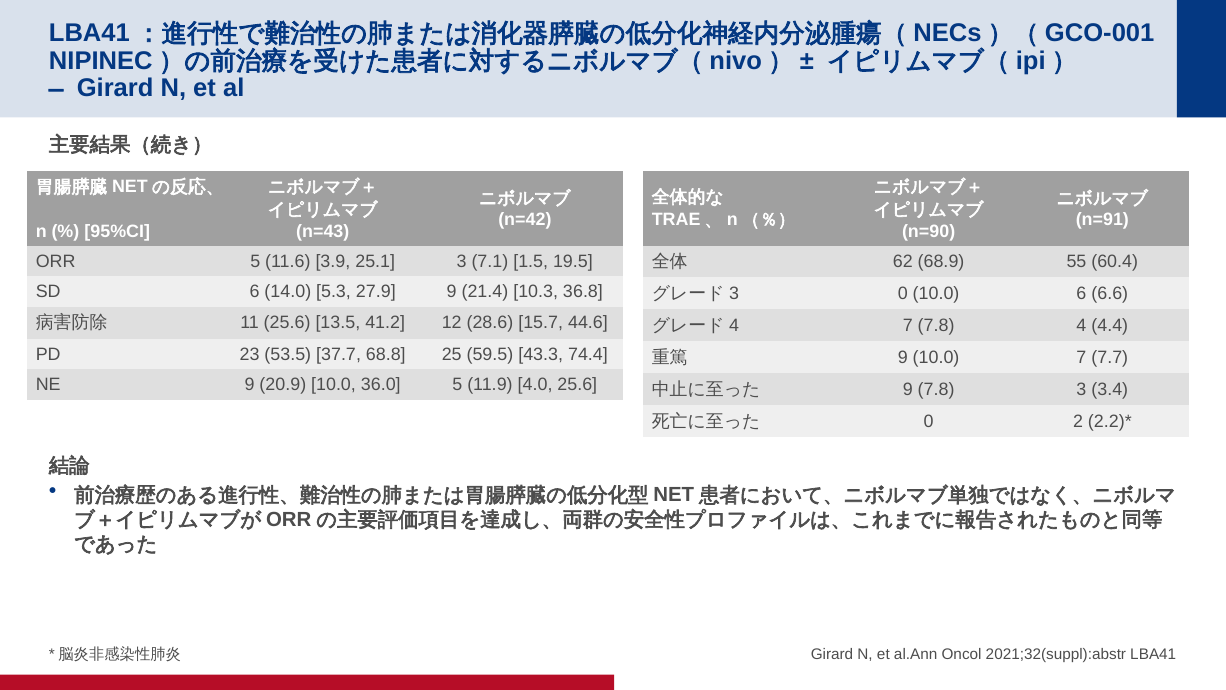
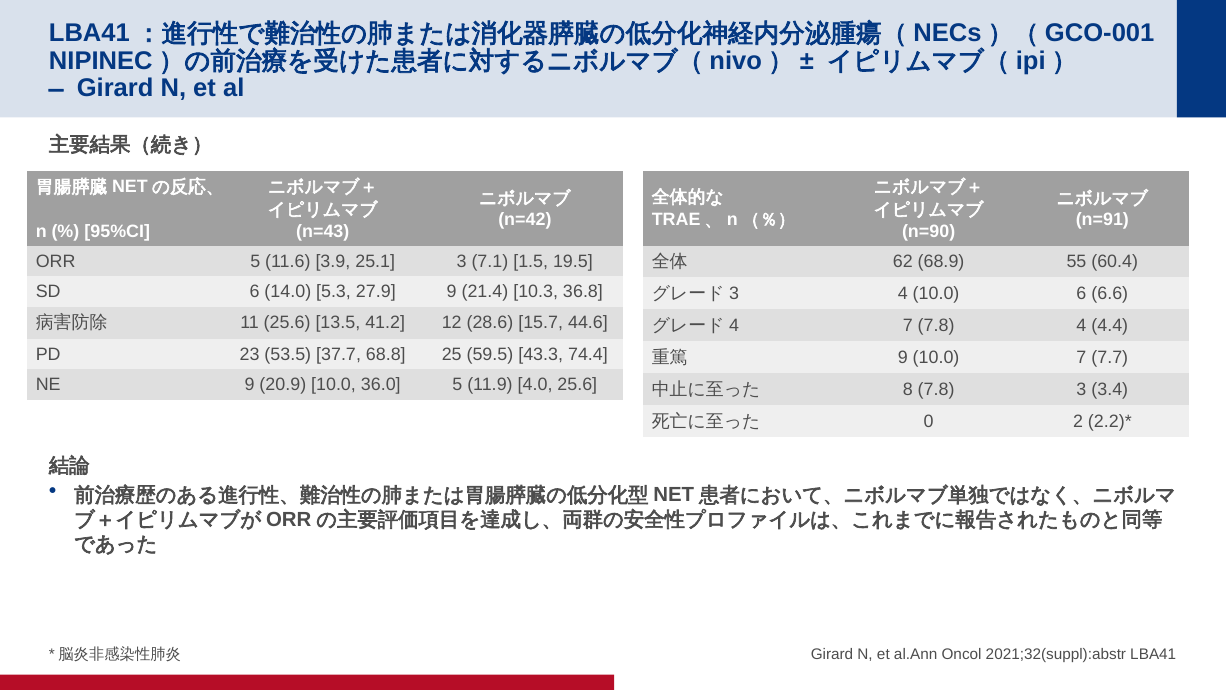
3 0: 0 -> 4 (903, 294)
9: 9 -> 8 (908, 389)
